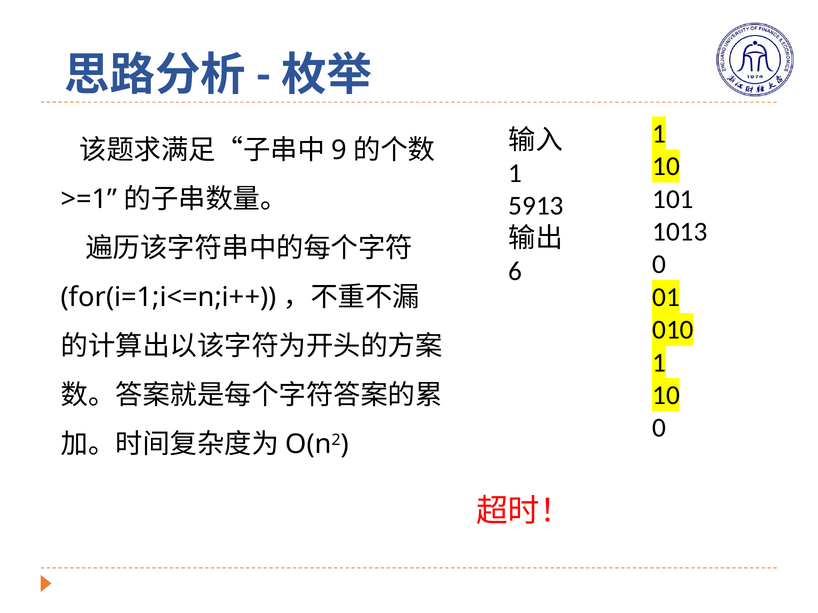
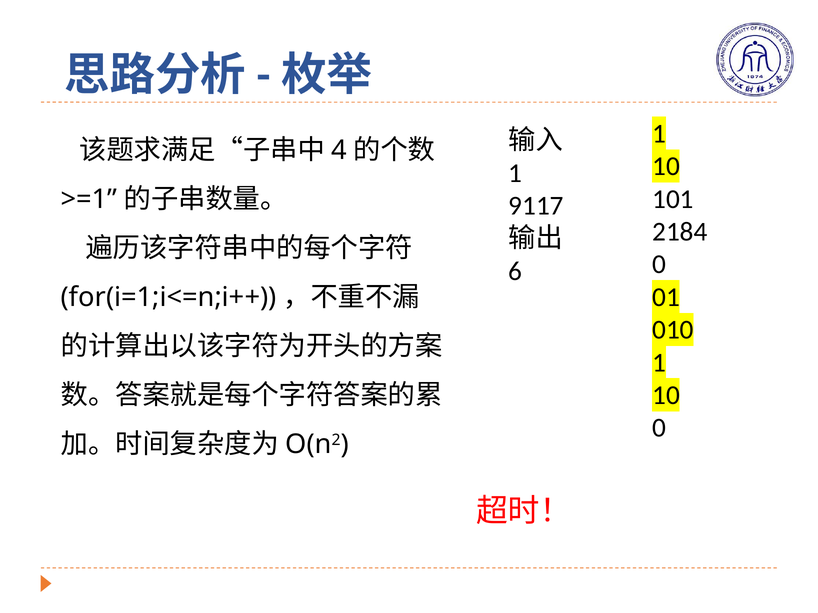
9: 9 -> 4 (339, 150)
5913: 5913 -> 9117 (536, 206)
1013: 1013 -> 2184 (680, 232)
